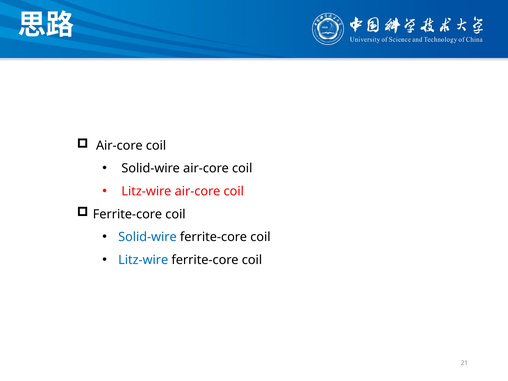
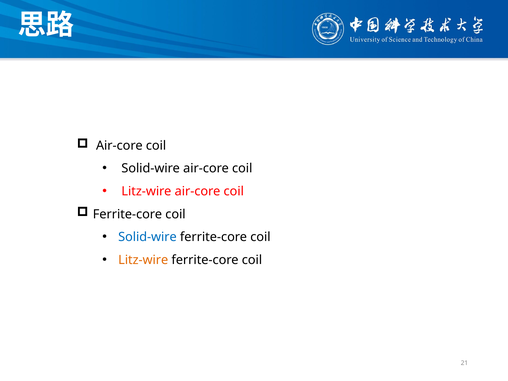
Litz-wire colour: blue -> orange (143, 260)
